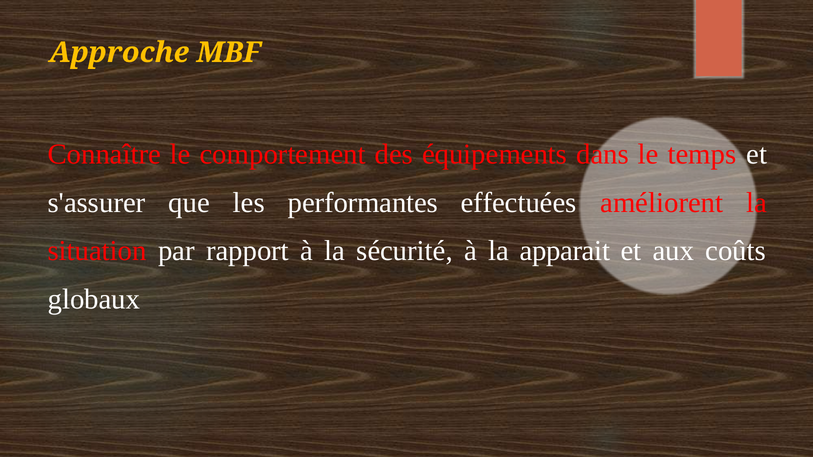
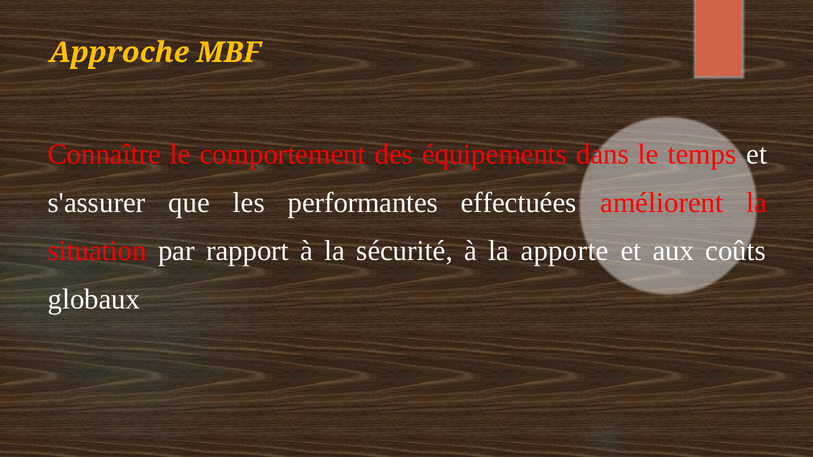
apparait: apparait -> apporte (565, 251)
